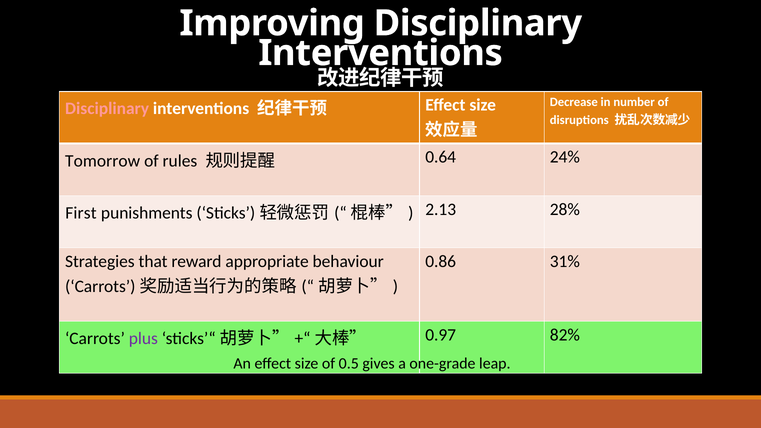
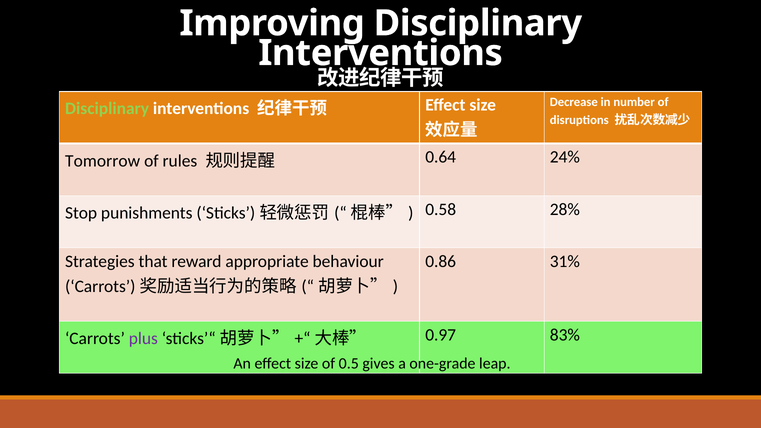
Disciplinary colour: pink -> light green (107, 109)
First: First -> Stop (81, 213)
2.13: 2.13 -> 0.58 (441, 209)
82%: 82% -> 83% (565, 335)
